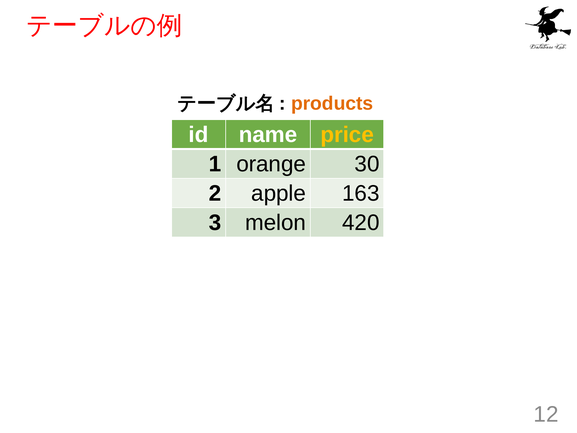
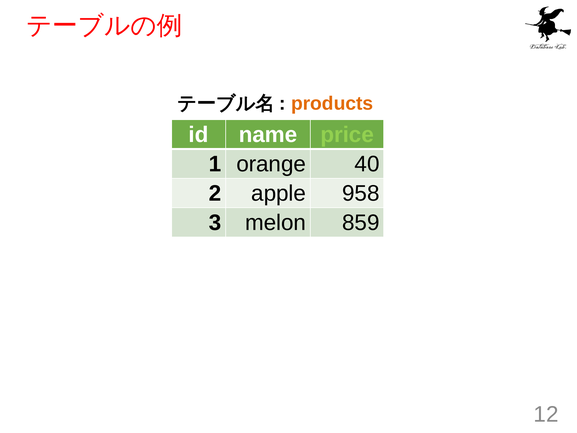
price colour: yellow -> light green (347, 135)
30: 30 -> 40 (367, 164)
163: 163 -> 958 (361, 193)
420: 420 -> 859 (361, 223)
